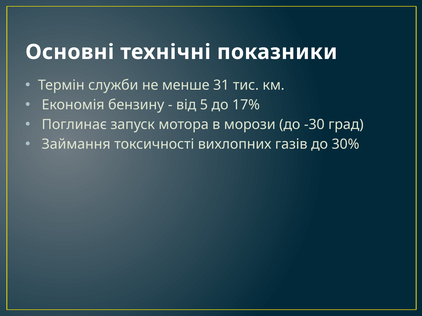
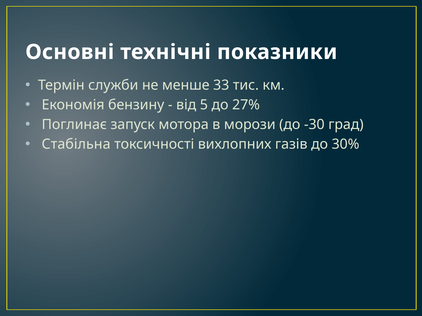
31: 31 -> 33 (221, 85)
17%: 17% -> 27% (246, 105)
Займання: Займання -> Стабільна (76, 144)
